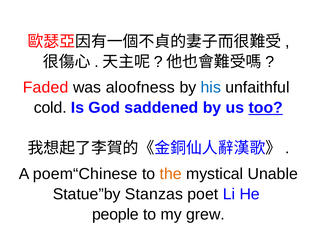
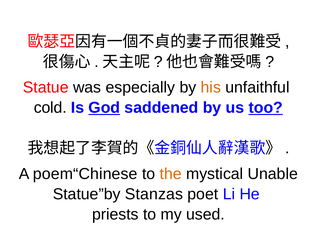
Faded: Faded -> Statue (46, 87)
aloofness: aloofness -> especially (140, 87)
his colour: blue -> orange (211, 87)
God underline: none -> present (104, 108)
people: people -> priests (115, 214)
grew: grew -> used (206, 214)
